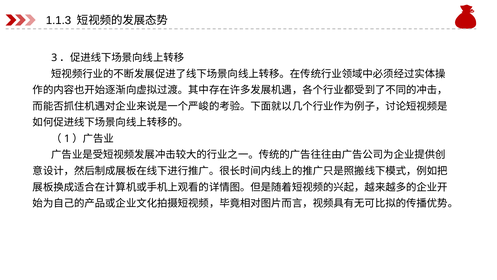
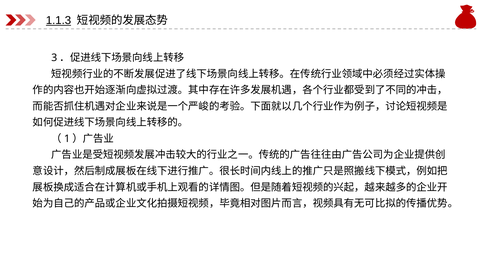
1.1.3 underline: none -> present (58, 20)
